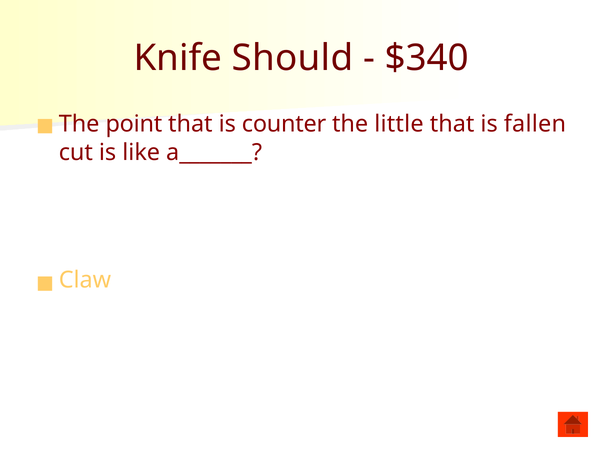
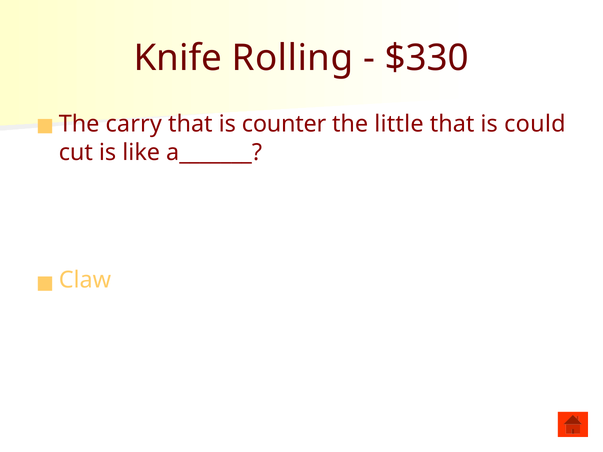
Should: Should -> Rolling (293, 58)
$340: $340 -> $330 (427, 58)
point: point -> carry (134, 124)
fallen: fallen -> could (535, 124)
